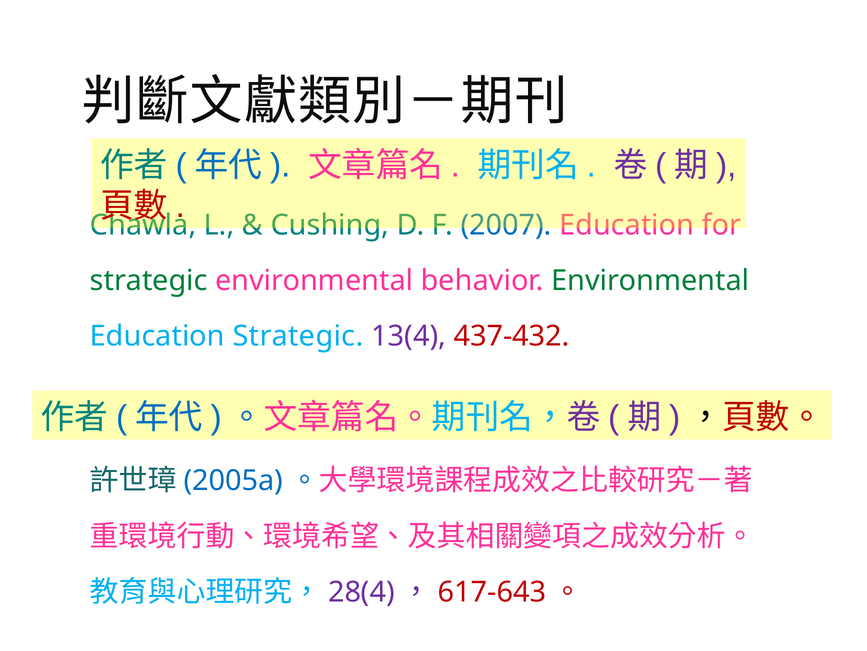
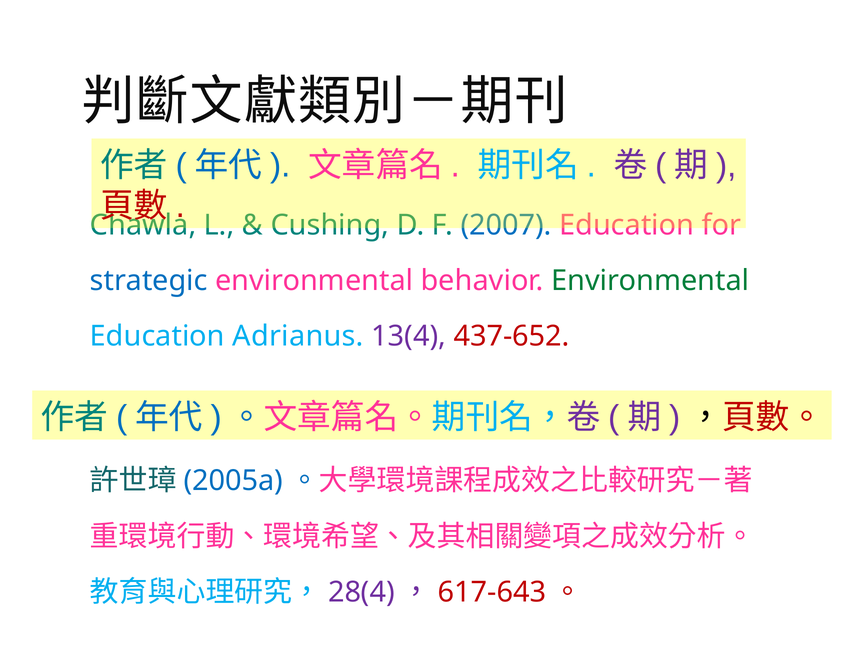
strategic colour: green -> blue (149, 280)
Education Strategic: Strategic -> Adrianus (298, 336)
437-432: 437-432 -> 437-652 (512, 336)
